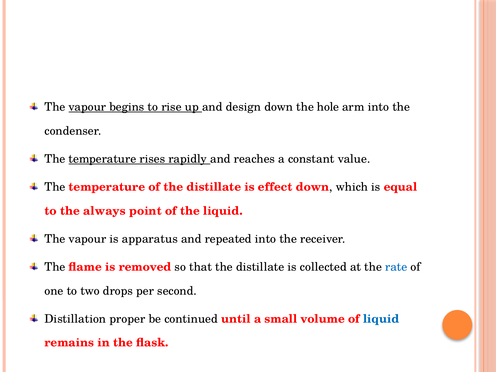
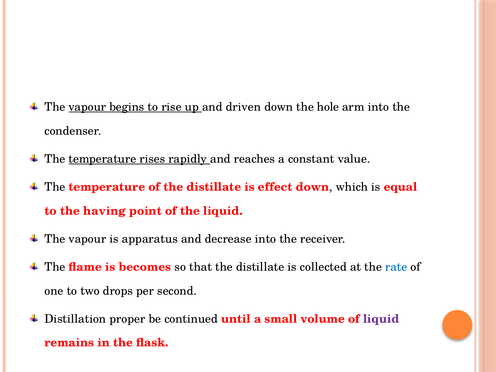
design: design -> driven (243, 107)
always: always -> having (105, 211)
repeated: repeated -> decrease (228, 239)
removed: removed -> becomes (145, 267)
liquid colour: blue -> purple (381, 319)
